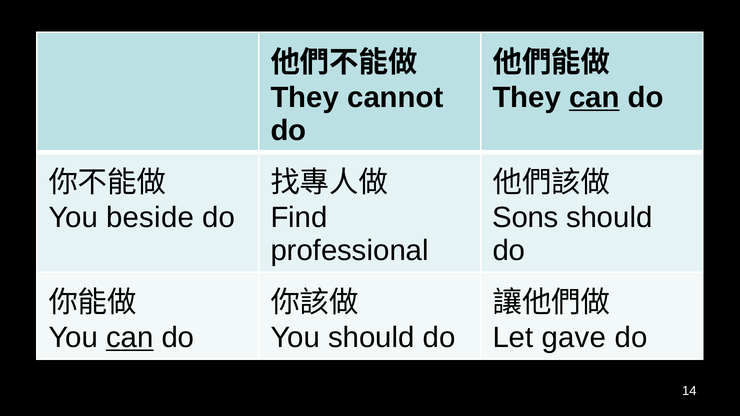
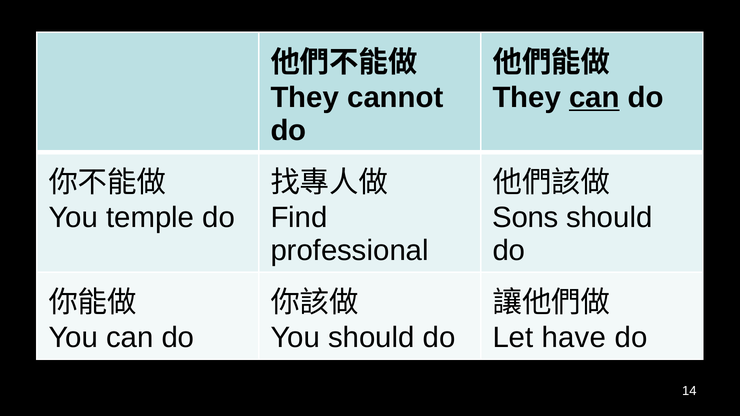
beside: beside -> temple (150, 218)
can underline: present -> none (130, 338)
gave: gave -> have (574, 338)
